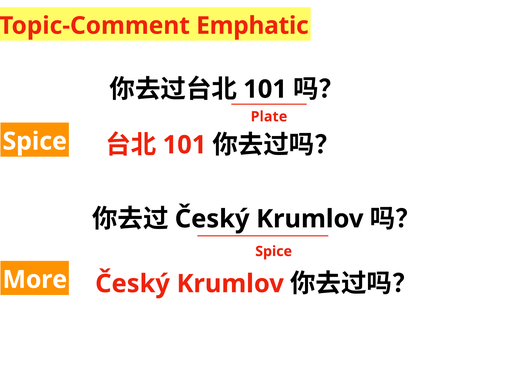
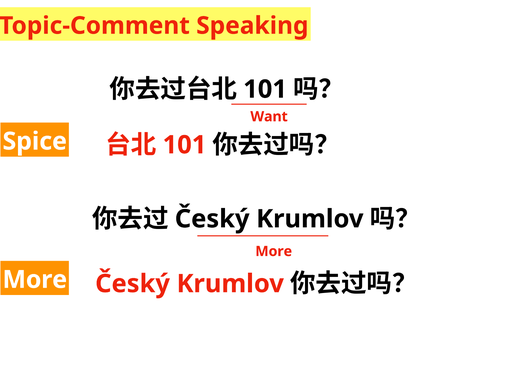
Emphatic: Emphatic -> Speaking (252, 26)
Plate: Plate -> Want (269, 116)
Spice: Spice -> More (274, 251)
